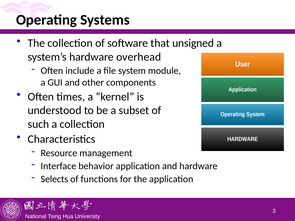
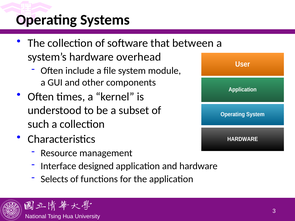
unsigned: unsigned -> between (193, 43)
behavior: behavior -> designed (96, 166)
